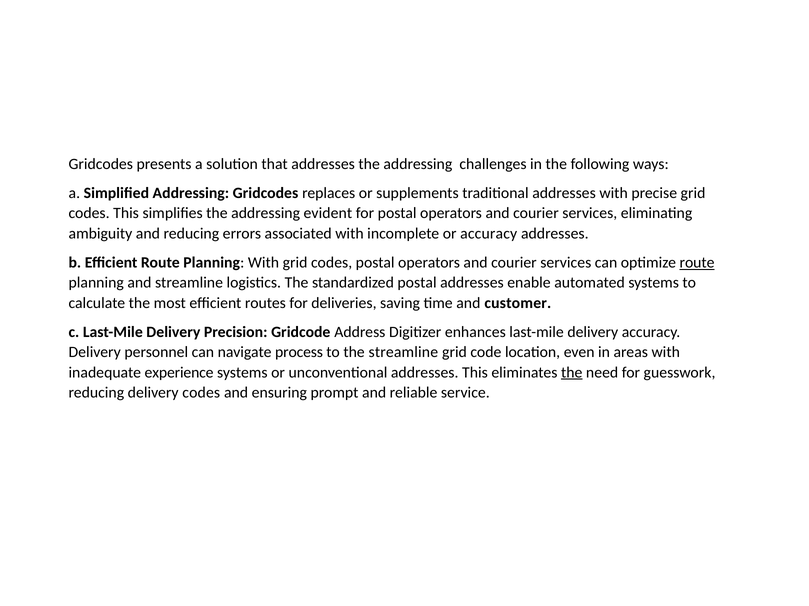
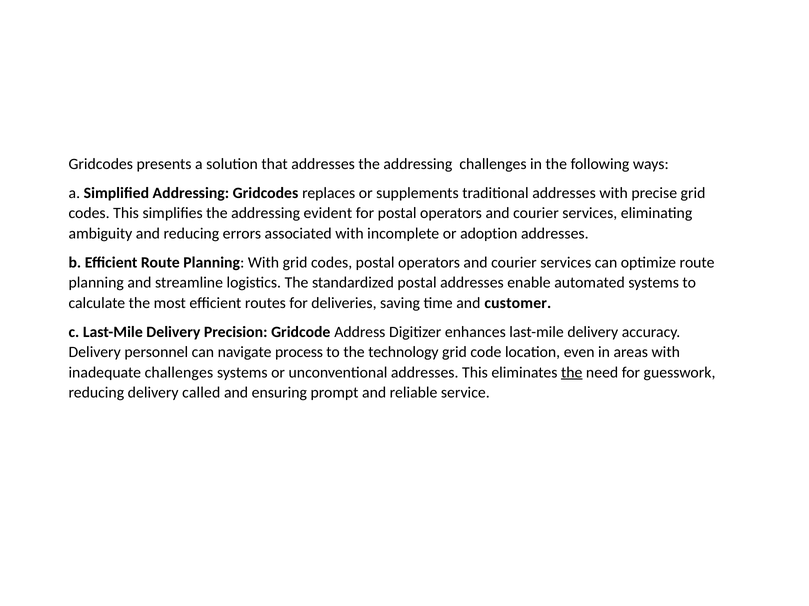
or accuracy: accuracy -> adoption (489, 234)
route underline: present -> none (697, 263)
the streamline: streamline -> technology (403, 353)
inadequate experience: experience -> challenges (179, 373)
delivery codes: codes -> called (201, 393)
